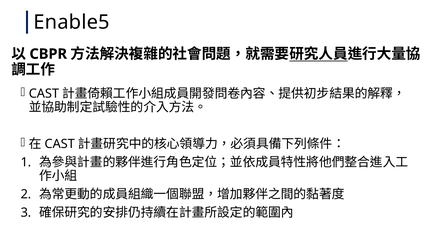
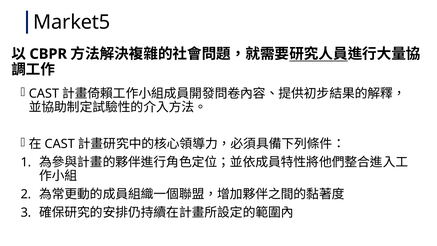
Enable5: Enable5 -> Market5 (72, 22)
